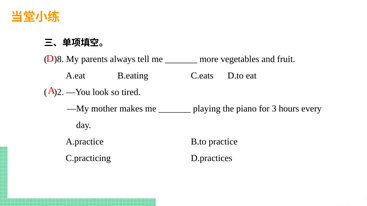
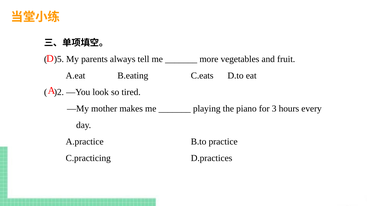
)8: )8 -> )5 (59, 59)
